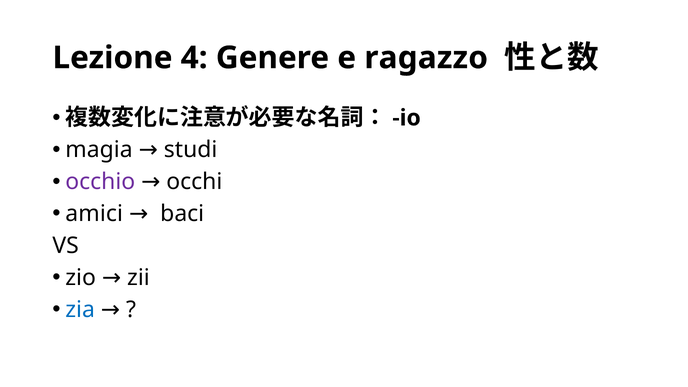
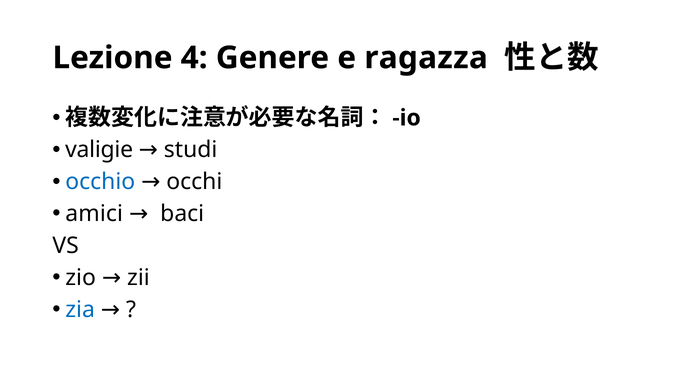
ragazzo: ragazzo -> ragazza (426, 58)
magia: magia -> valigie (99, 150)
occhio colour: purple -> blue (100, 182)
